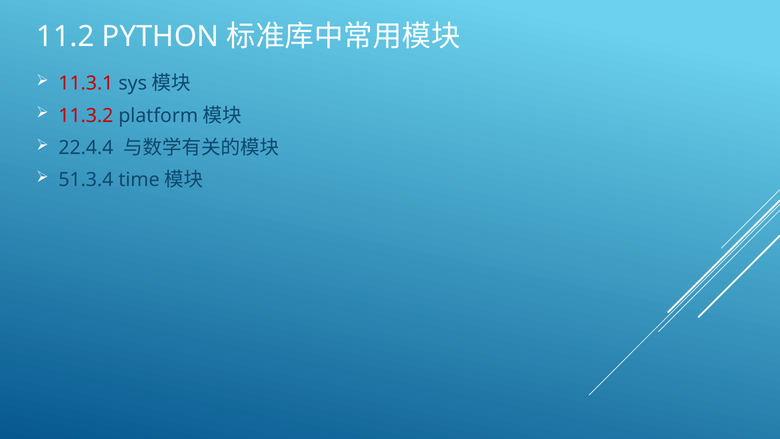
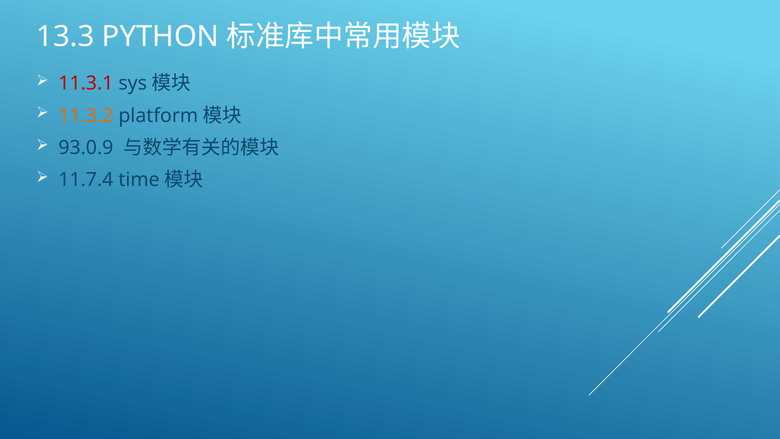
11.2: 11.2 -> 13.3 (65, 37)
11.3.2 colour: red -> orange (86, 116)
22.4.4: 22.4.4 -> 93.0.9 (86, 148)
51.3.4: 51.3.4 -> 11.7.4 (86, 180)
